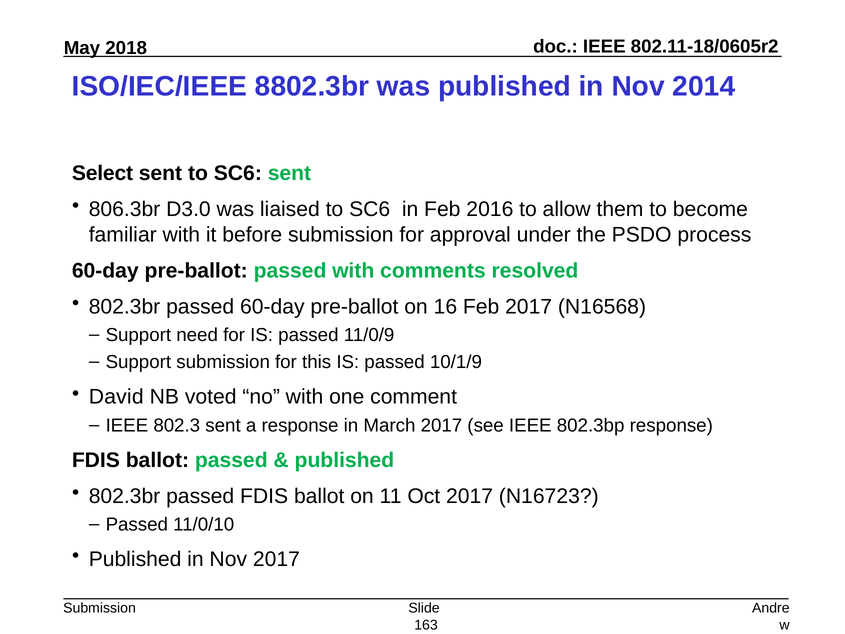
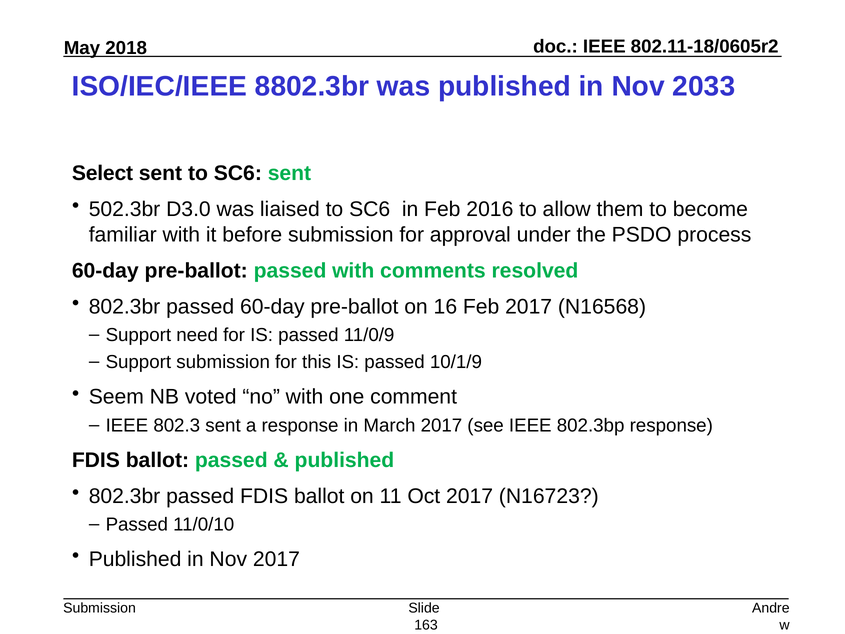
2014: 2014 -> 2033 (704, 87)
806.3br: 806.3br -> 502.3br (125, 209)
David: David -> Seem (116, 397)
